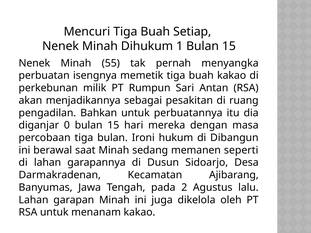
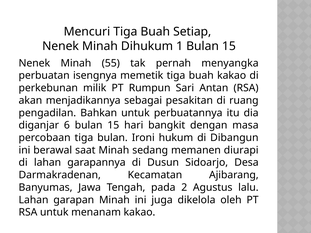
0: 0 -> 6 (67, 125)
mereka: mereka -> bangkit (167, 125)
seperti: seperti -> diurapi (241, 150)
